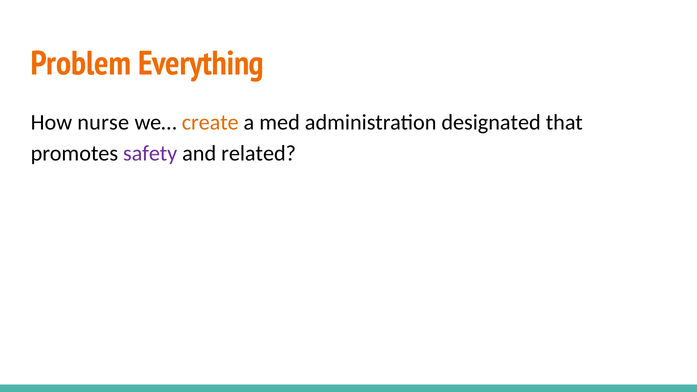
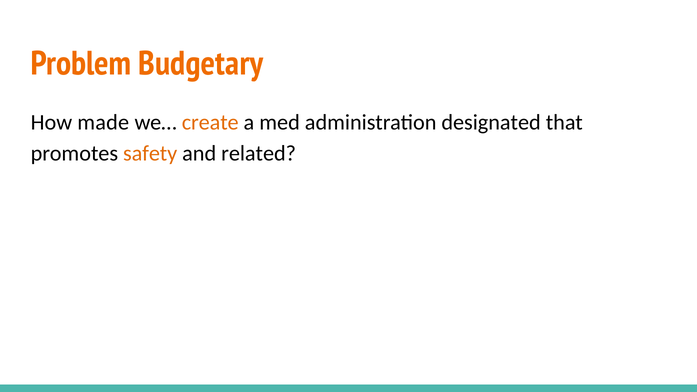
Everything: Everything -> Budgetary (201, 64)
nurse: nurse -> made (103, 122)
safety colour: purple -> orange (150, 153)
